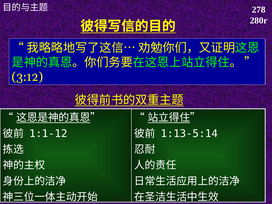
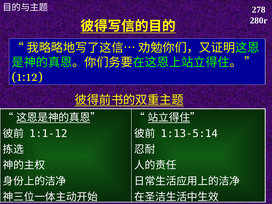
3:12: 3:12 -> 1:12 (27, 77)
